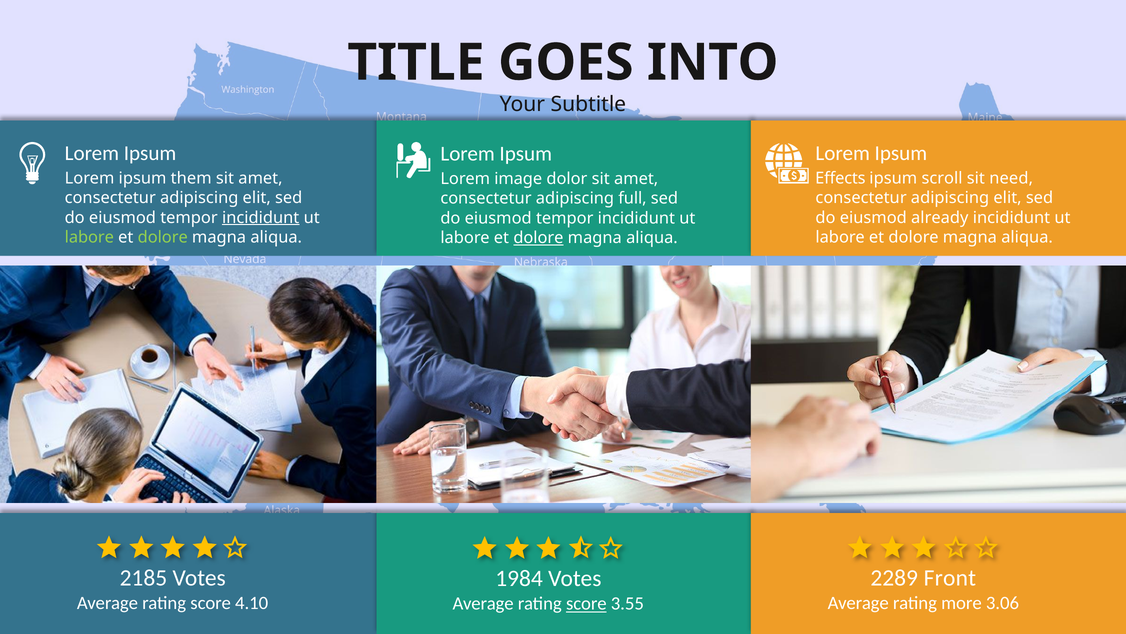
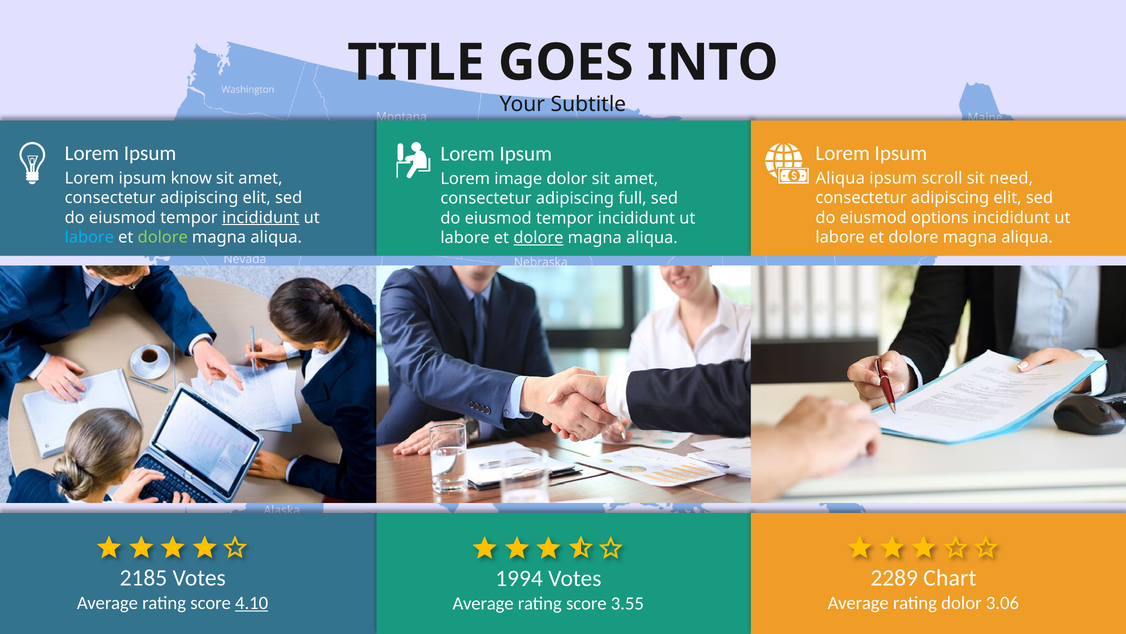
them: them -> know (191, 178)
Effects: Effects -> Aliqua (840, 178)
already: already -> options (940, 217)
labore colour: light green -> light blue (89, 237)
Front: Front -> Chart (950, 578)
1984: 1984 -> 1994 (519, 578)
4.10 underline: none -> present (252, 603)
rating more: more -> dolor (961, 603)
score underline: present -> none (586, 603)
